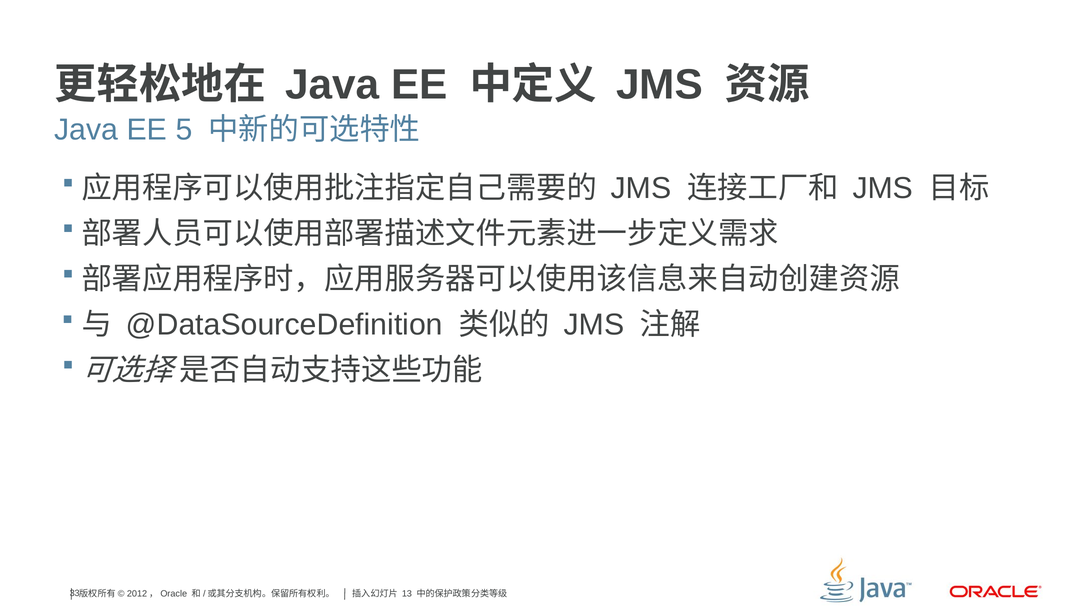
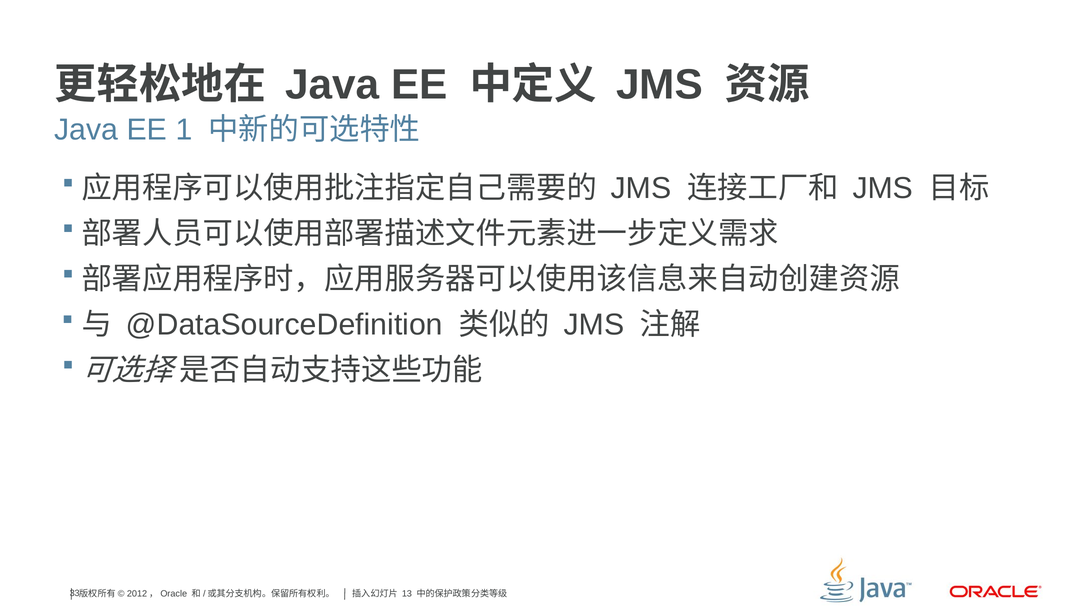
5: 5 -> 1 (184, 130)
